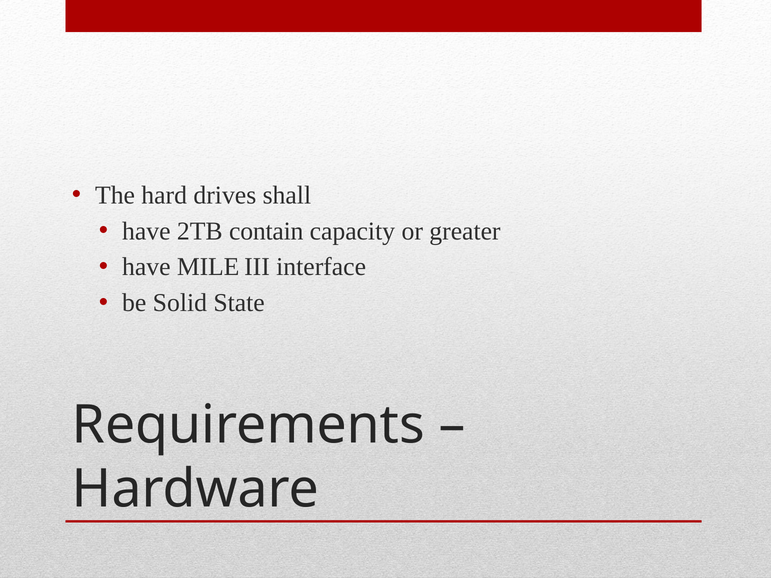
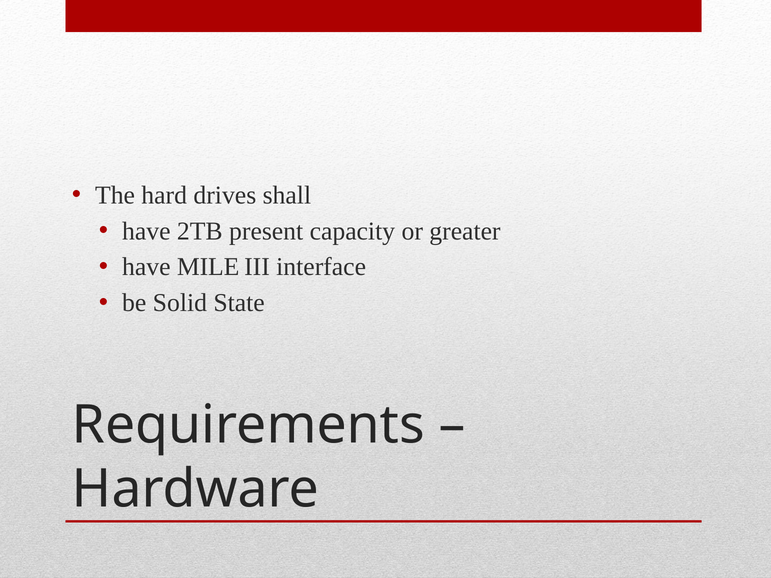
contain: contain -> present (266, 231)
